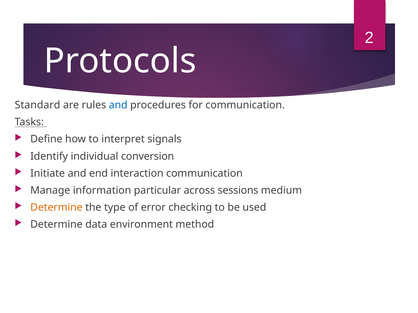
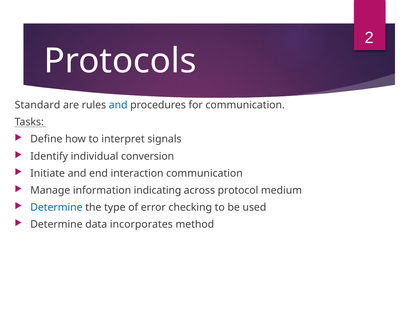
particular: particular -> indicating (158, 191)
sessions: sessions -> protocol (238, 191)
Determine colour: orange -> blue (56, 208)
environment: environment -> incorporates (141, 225)
